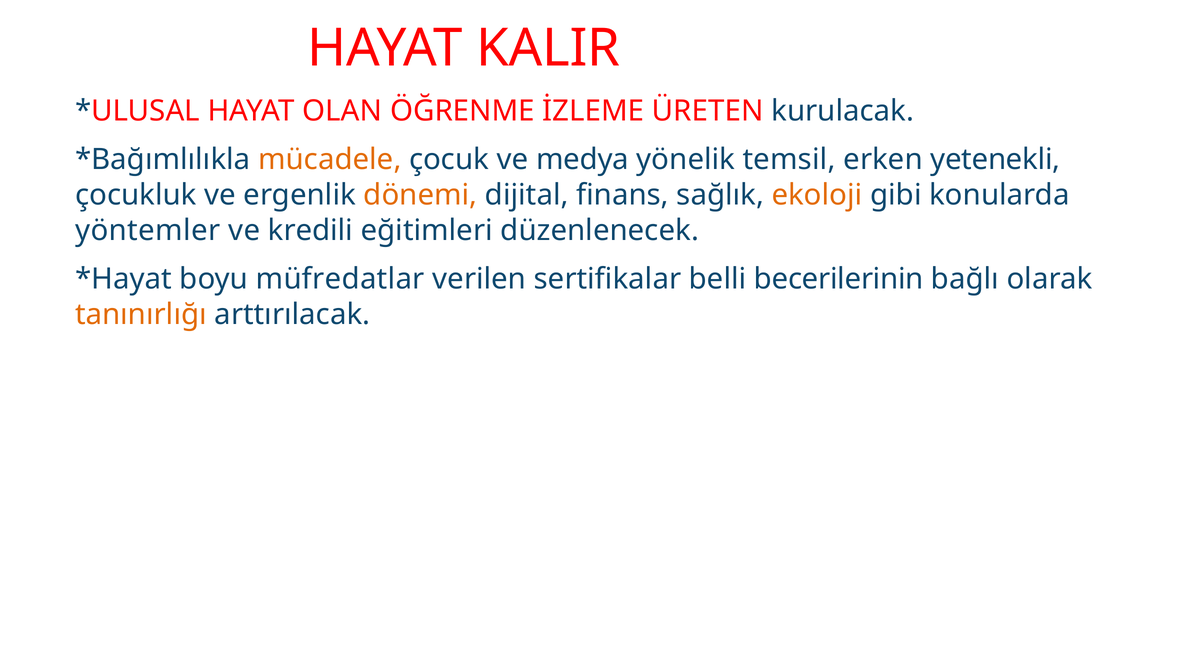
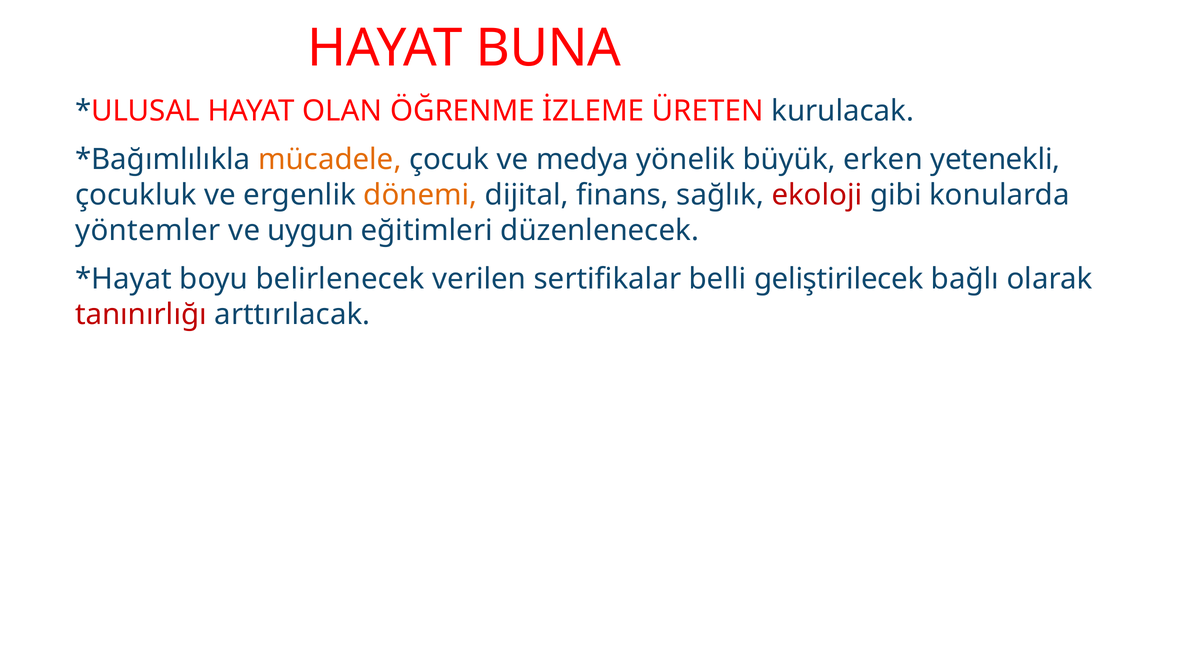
KALIR: KALIR -> BUNA (548, 49)
temsil: temsil -> büyük (789, 160)
ekoloji colour: orange -> red (817, 195)
kredili: kredili -> uygun (311, 230)
müfredatlar: müfredatlar -> belirlenecek (340, 279)
becerilerinin: becerilerinin -> geliştirilecek (839, 279)
tanınırlığı colour: orange -> red (141, 314)
